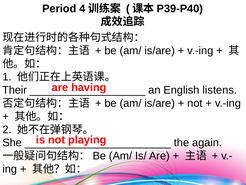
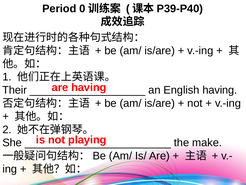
4: 4 -> 0 (82, 9)
English listens: listens -> having (220, 90)
again: again -> make (207, 142)
